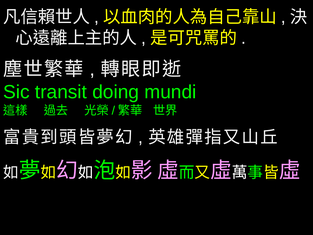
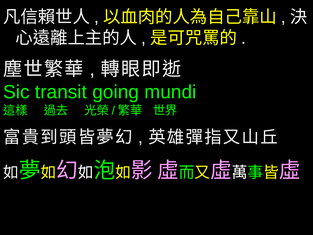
doing: doing -> going (116, 92)
